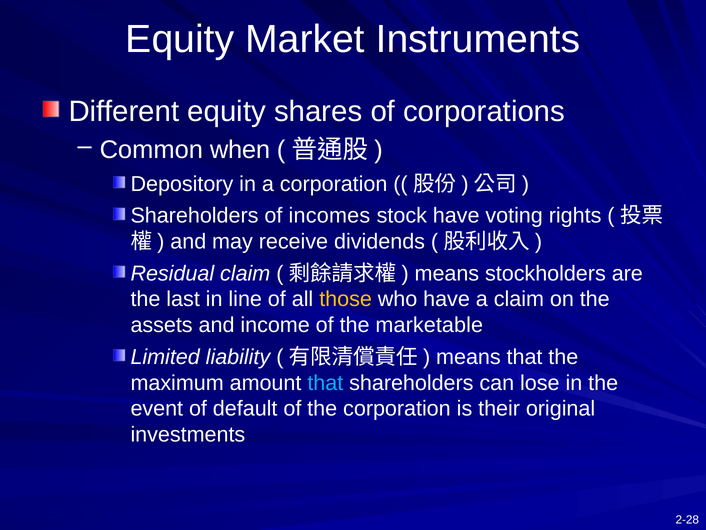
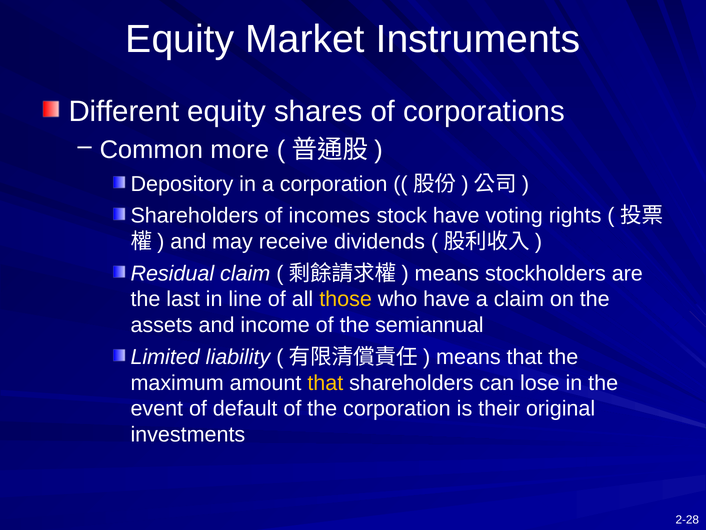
when: when -> more (240, 150)
marketable: marketable -> semiannual (429, 325)
that colour: light blue -> yellow (325, 383)
